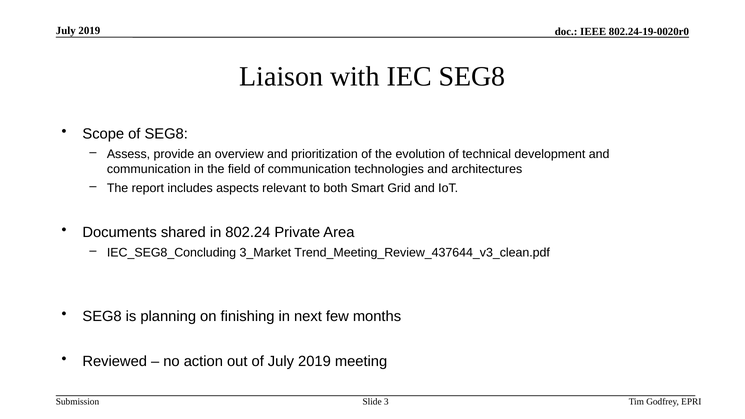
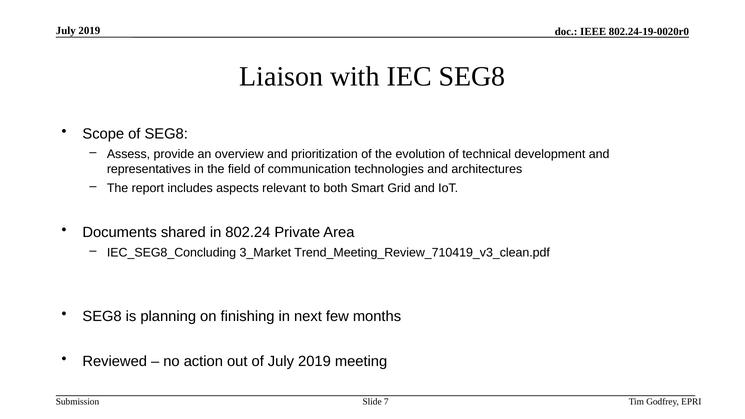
communication: communication -> representatives (149, 169)
Trend_Meeting_Review_437644_v3_clean.pdf: Trend_Meeting_Review_437644_v3_clean.pdf -> Trend_Meeting_Review_710419_v3_clean.pdf (422, 253)
3: 3 -> 7 (386, 402)
